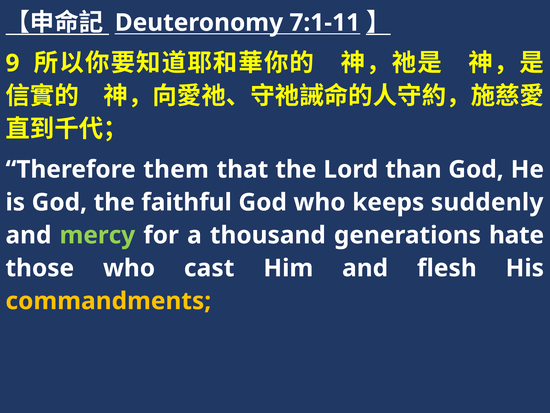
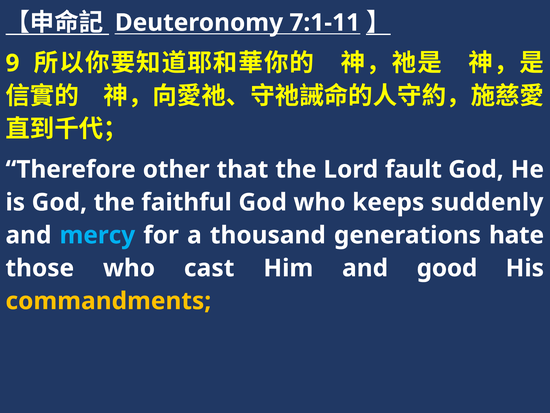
them: them -> other (176, 169)
than: than -> fault (413, 169)
mercy colour: light green -> light blue (97, 235)
flesh: flesh -> good (447, 268)
